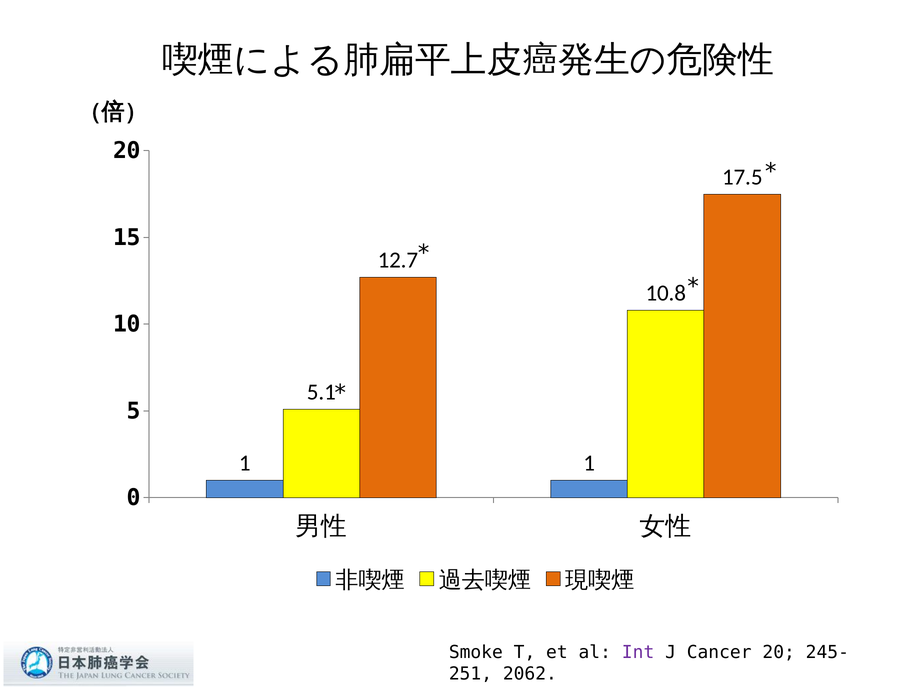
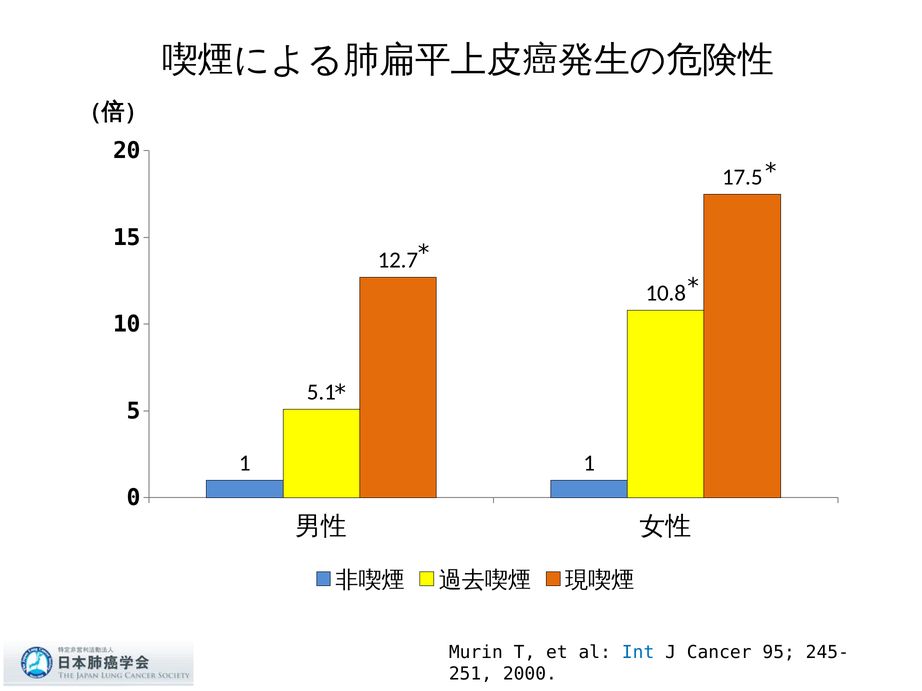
Smoke: Smoke -> Murin (476, 653)
Int colour: purple -> blue (638, 653)
Cancer 20: 20 -> 95 (779, 653)
2062: 2062 -> 2000 (530, 674)
